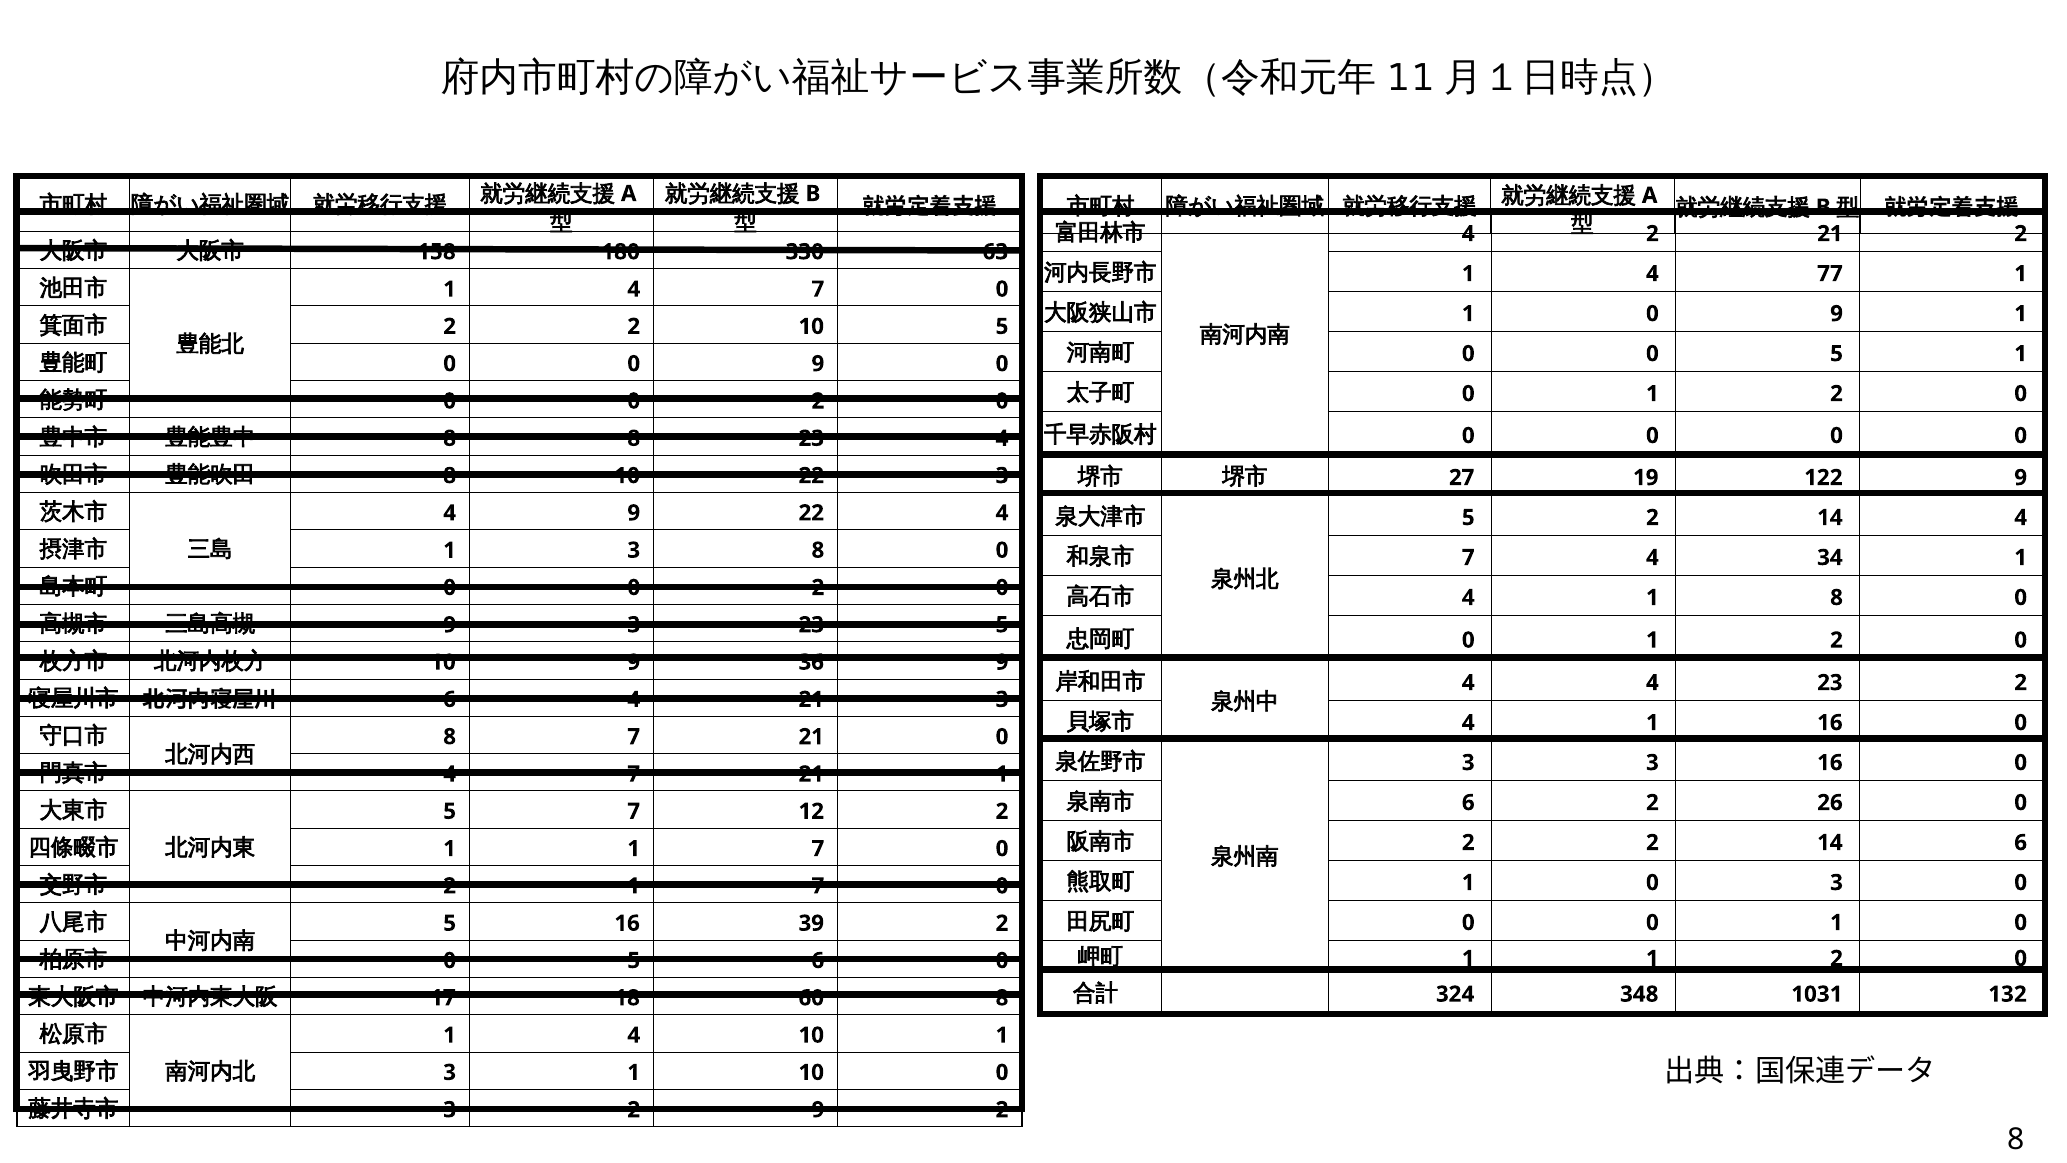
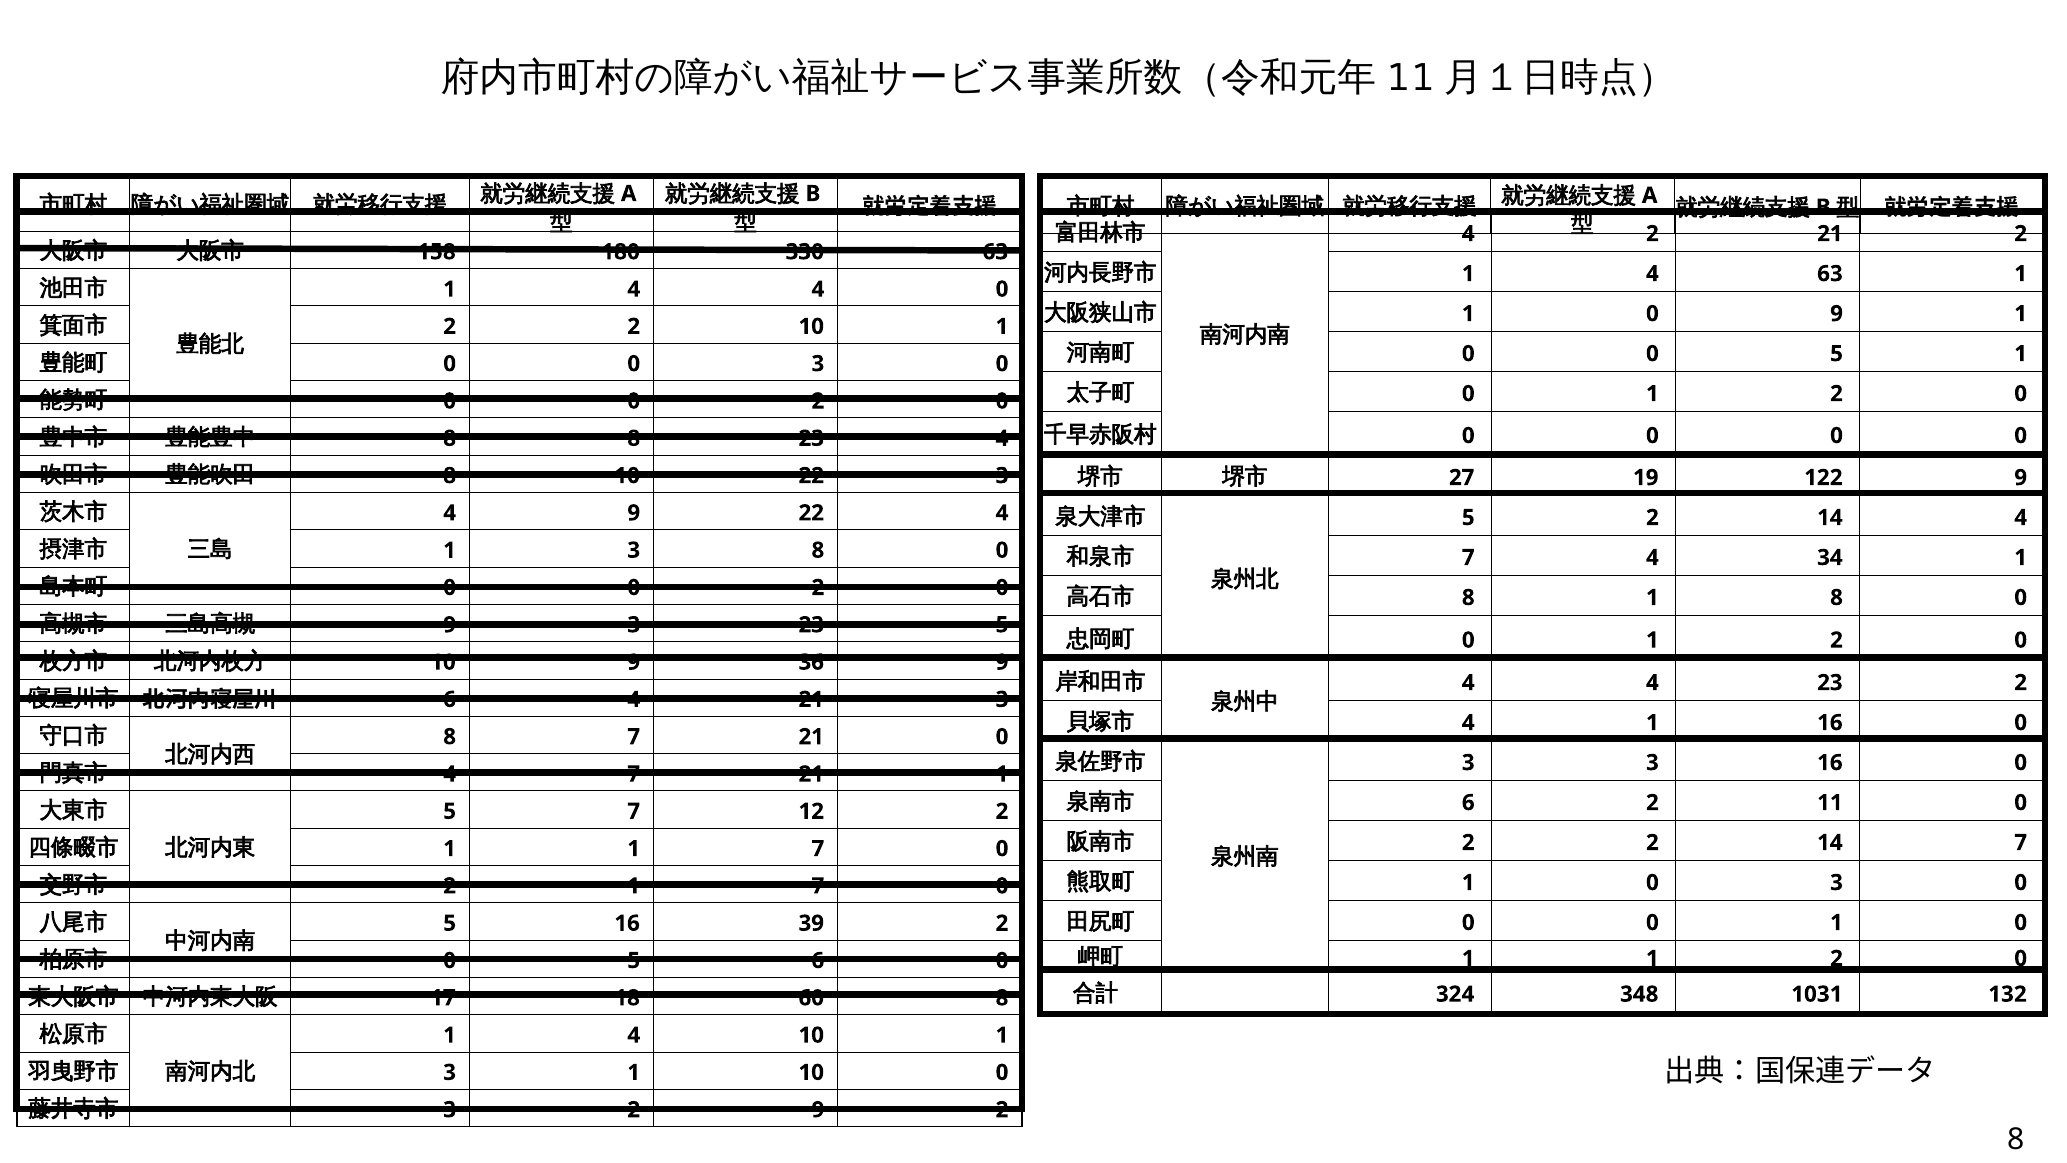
4 77: 77 -> 63 (1830, 274)
1 4 7: 7 -> 4 (818, 289)
2 10 5: 5 -> 1 (1002, 326)
0 0 9: 9 -> 3 (818, 364)
4: 4 -> 8 (1468, 597)
26: 26 -> 11 (1830, 802)
14 6: 6 -> 7 (2021, 842)
